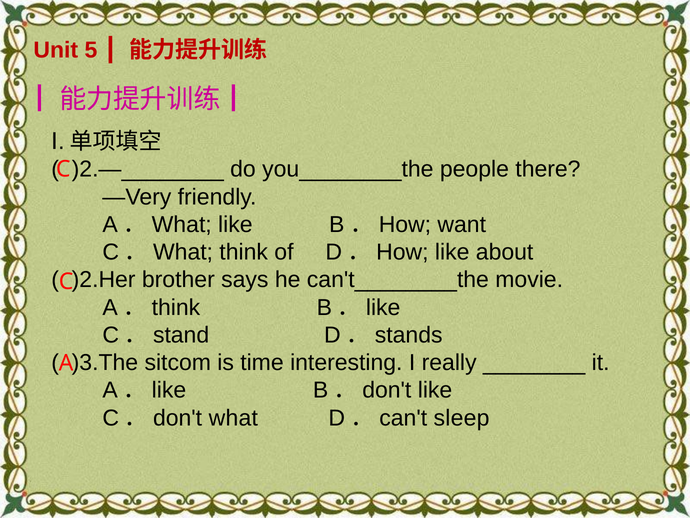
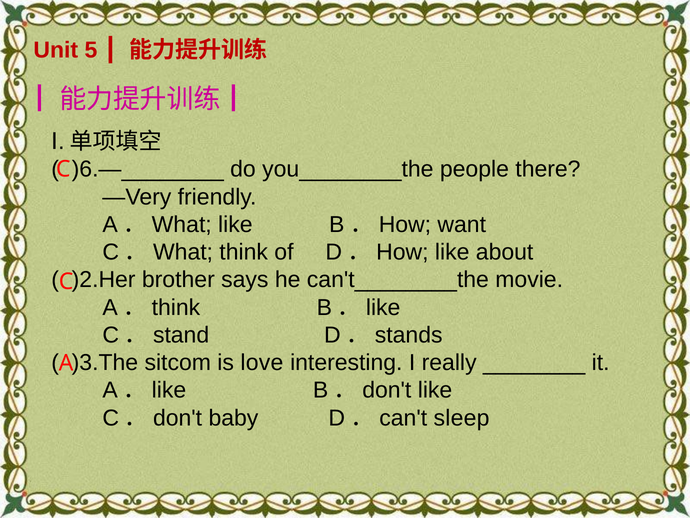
)2.—________: )2.—________ -> )6.—________ (148, 169)
time: time -> love (262, 362)
what: what -> baby (233, 418)
